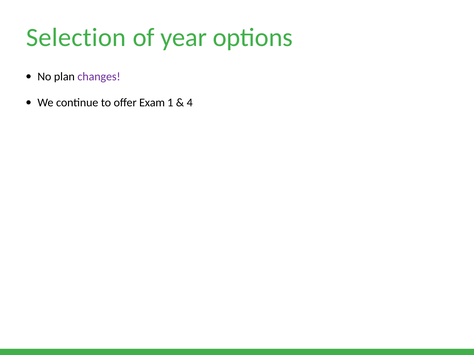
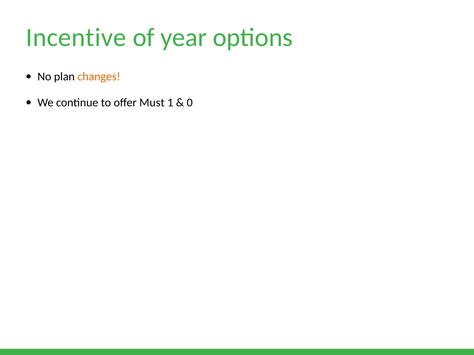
Selection: Selection -> Incentive (76, 37)
changes colour: purple -> orange (99, 77)
Exam: Exam -> Must (152, 103)
4: 4 -> 0 (190, 103)
